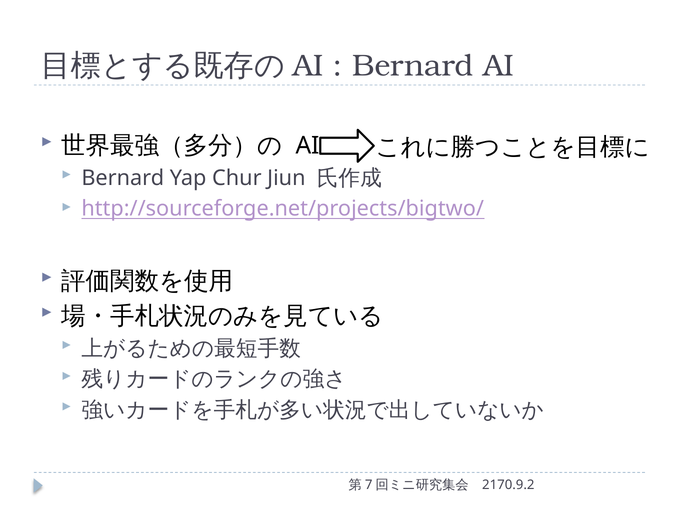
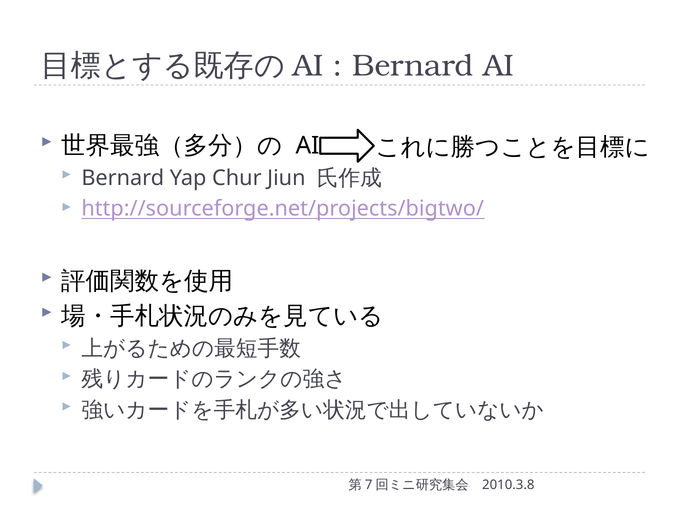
2170.9.2: 2170.9.2 -> 2010.3.8 (508, 484)
